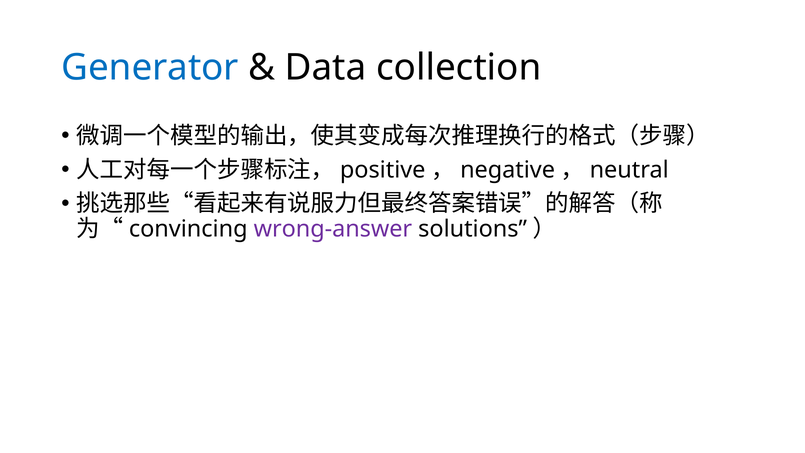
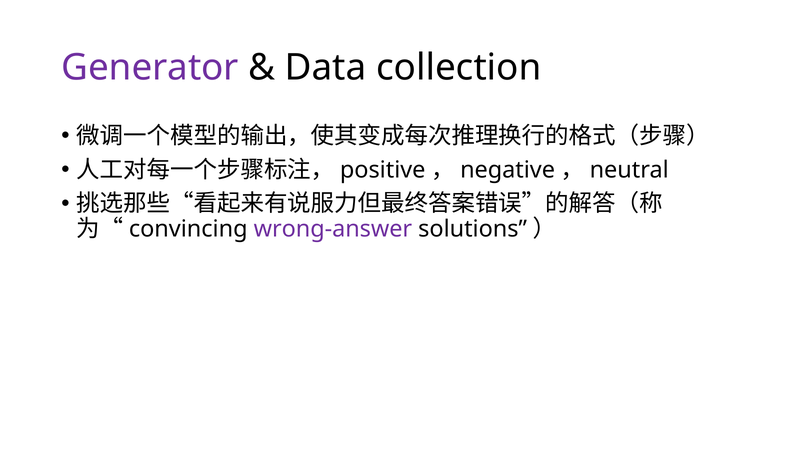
Generator colour: blue -> purple (150, 68)
